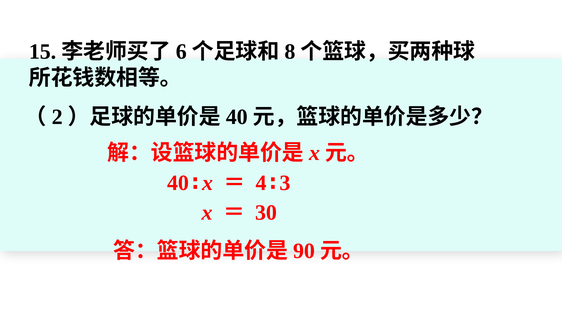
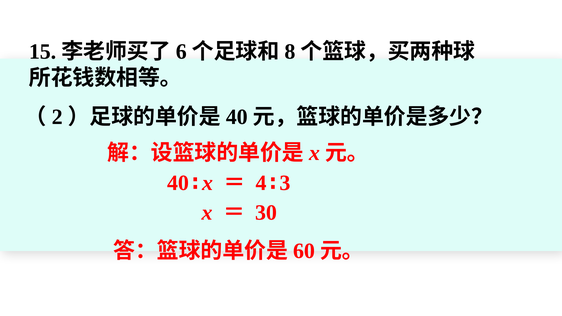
90: 90 -> 60 (304, 251)
